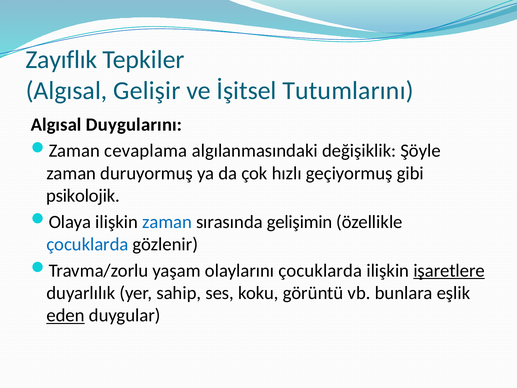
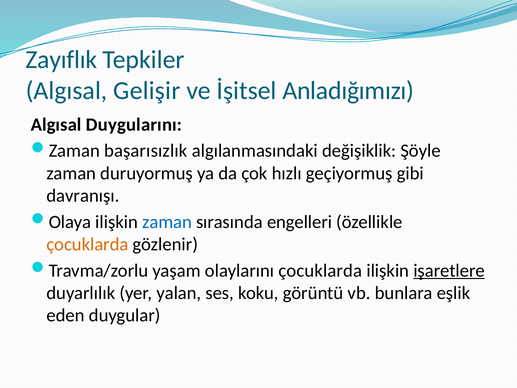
Tutumlarını: Tutumlarını -> Anladığımızı (348, 91)
cevaplama: cevaplama -> başarısızlık (146, 151)
psikolojik: psikolojik -> davranışı (83, 196)
gelişimin: gelişimin -> engelleri (300, 222)
çocuklarda colour: blue -> orange (87, 244)
sahip: sahip -> yalan (179, 293)
eden underline: present -> none (66, 315)
